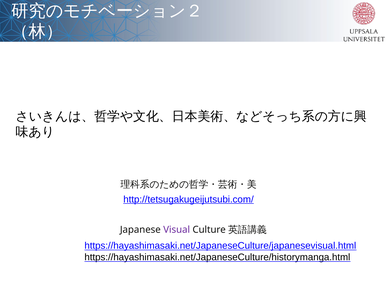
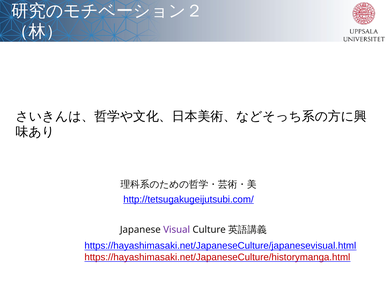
https://hayashimasaki.net/JapaneseCulture/historymanga.html colour: black -> red (217, 258)
